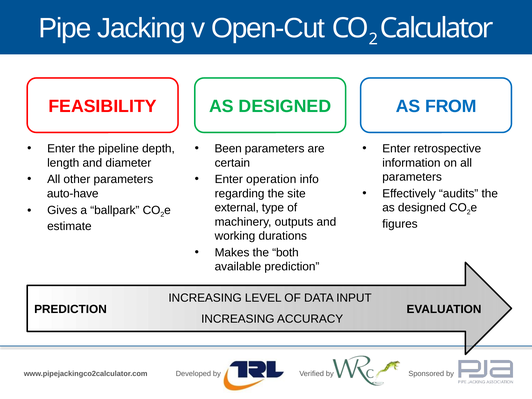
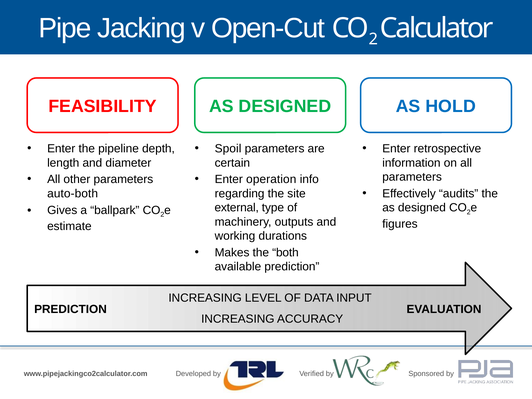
FROM: FROM -> HOLD (451, 106)
Been: Been -> Spoil (228, 149)
auto-have: auto-have -> auto-both (73, 194)
